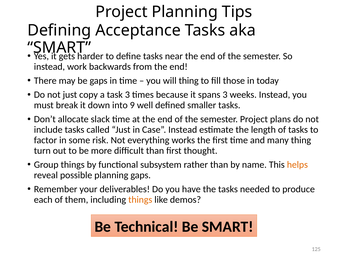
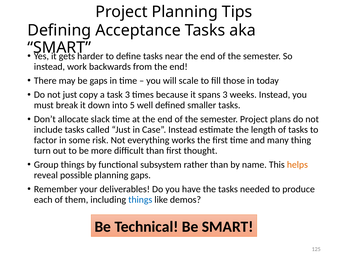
will thing: thing -> scale (189, 81)
9: 9 -> 5 (132, 105)
things colour: orange -> blue (140, 200)
